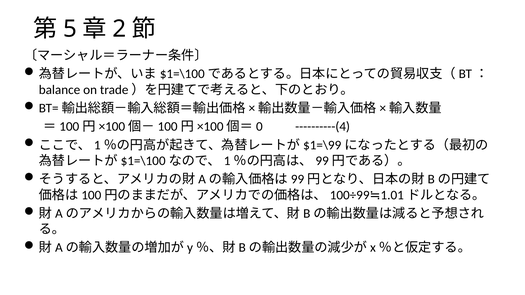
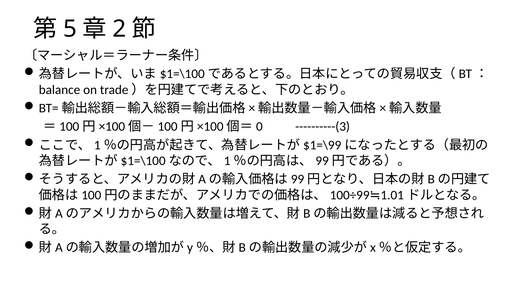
----------(4: ----------(4 -> ----------(3 (323, 127)
